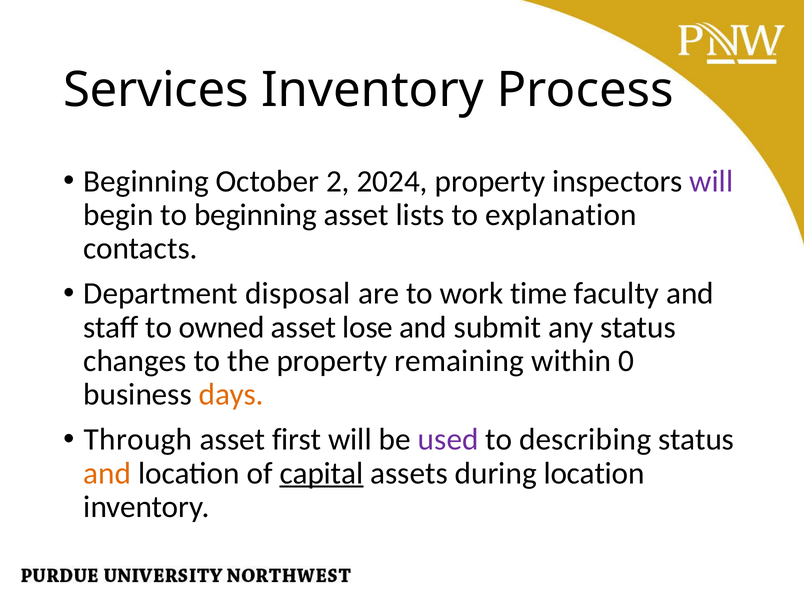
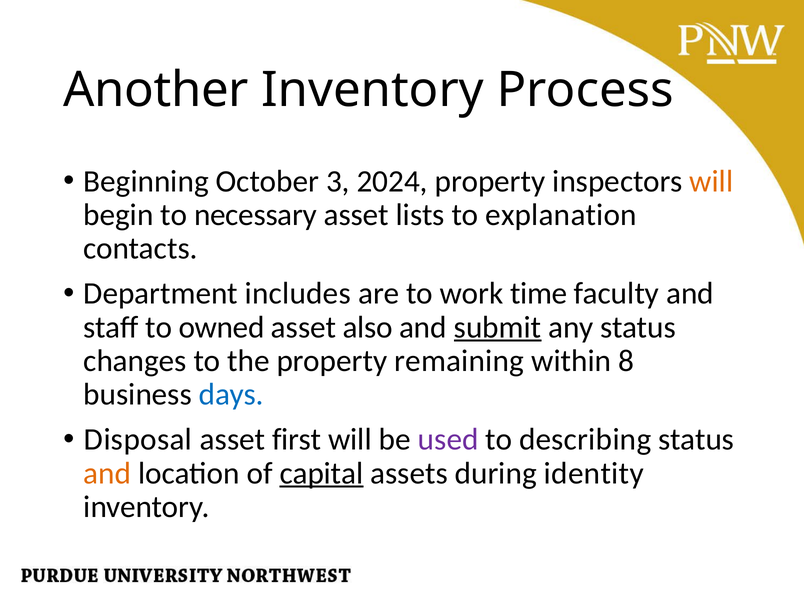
Services: Services -> Another (156, 90)
2: 2 -> 3 (338, 181)
will colour: purple -> orange (711, 181)
to beginning: beginning -> necessary (256, 215)
disposal: disposal -> includes (298, 293)
lose: lose -> also (368, 327)
submit underline: none -> present (498, 327)
0: 0 -> 8 (626, 361)
days colour: orange -> blue (231, 395)
Through: Through -> Disposal (138, 440)
during location: location -> identity (594, 473)
